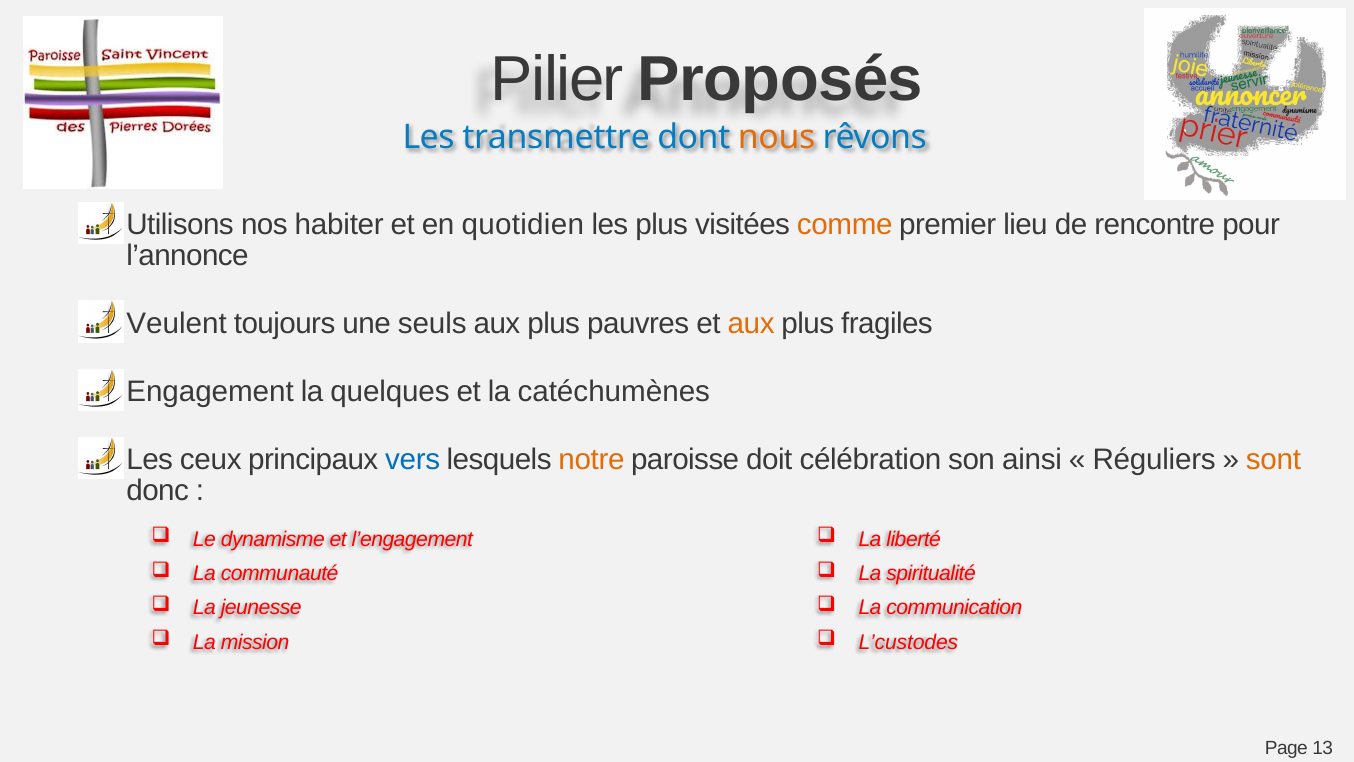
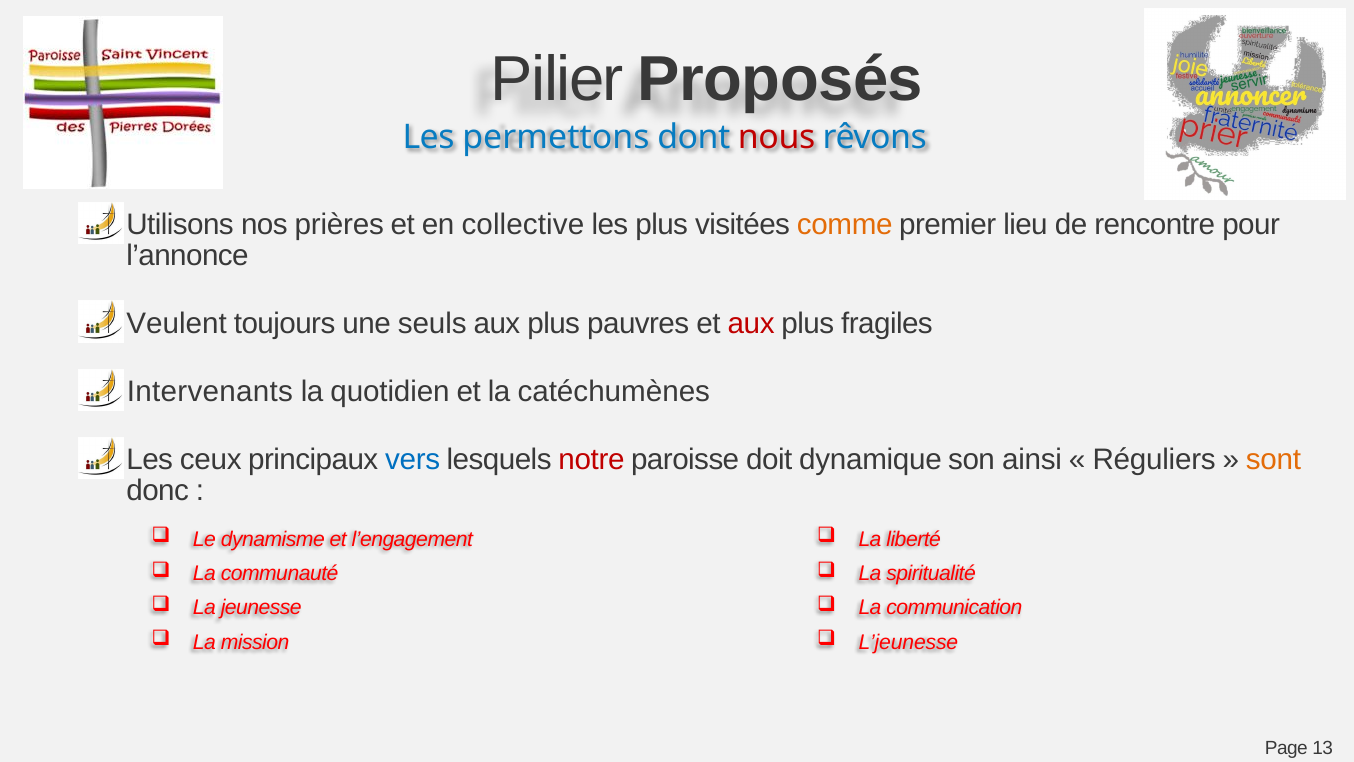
transmettre: transmettre -> permettons (556, 137)
nous colour: orange -> red (777, 137)
habiter: habiter -> prières (339, 225)
quotidien: quotidien -> collective (523, 225)
aux colour: orange -> red (751, 323)
Engagement: Engagement -> Intervenants (210, 392)
quelques: quelques -> quotidien (390, 392)
notre colour: orange -> red (591, 460)
célébration: célébration -> dynamique (870, 460)
L’custodes: L’custodes -> L’jeunesse (908, 642)
